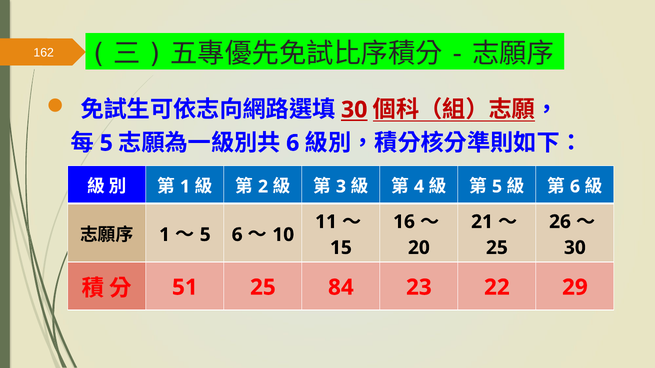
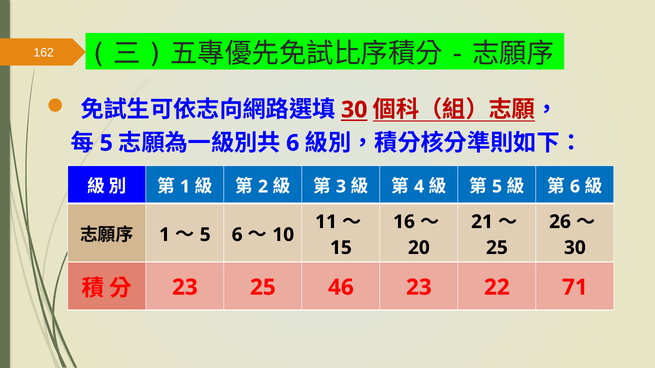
51: 51 -> 23 (185, 288)
84: 84 -> 46 (341, 288)
29: 29 -> 71 (575, 288)
